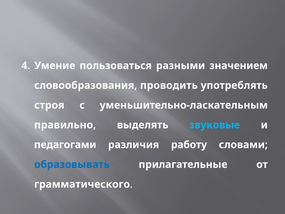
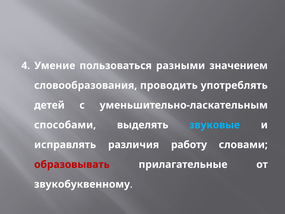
строя: строя -> детей (49, 105)
правильно: правильно -> способами (65, 125)
педагогами: педагогами -> исправлять (65, 145)
образовывать colour: blue -> red (72, 164)
грамматического: грамматического -> звукобуквенному (82, 184)
